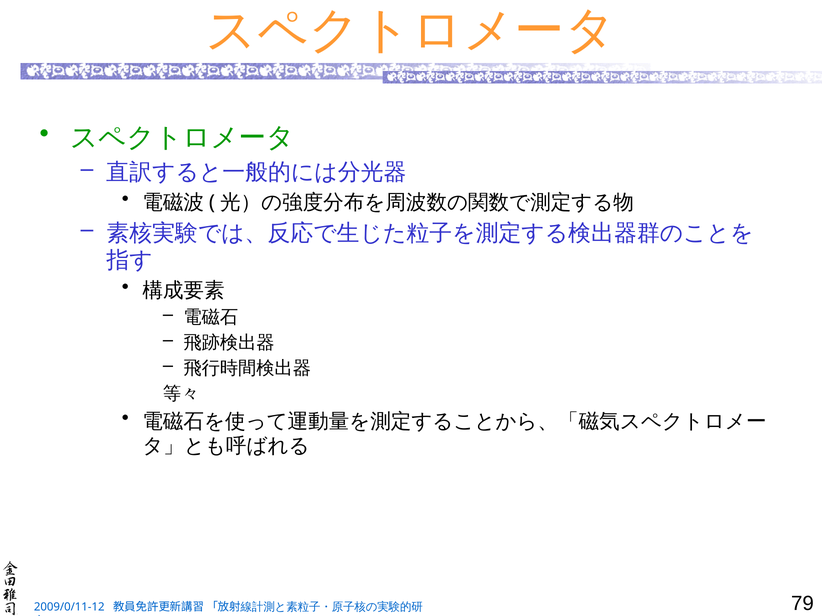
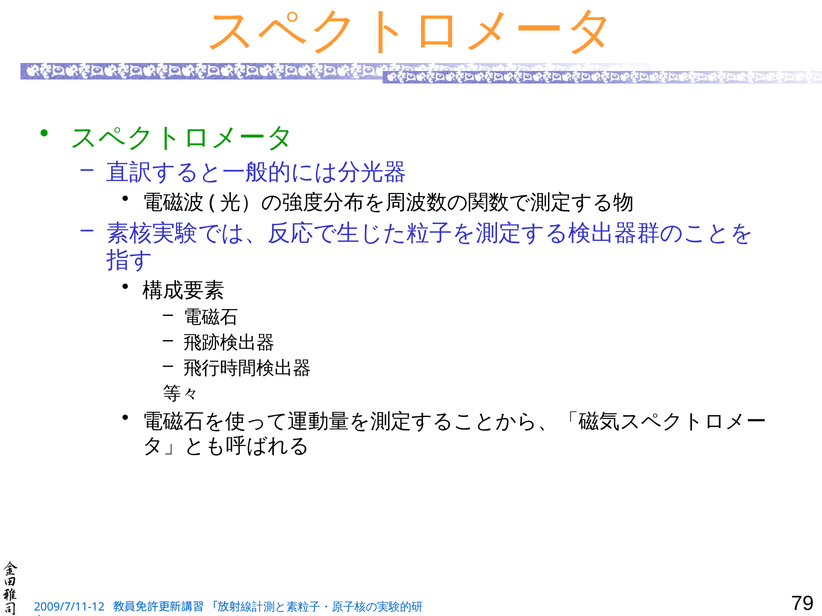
2009/0/11-12: 2009/0/11-12 -> 2009/7/11-12 (69, 608)
